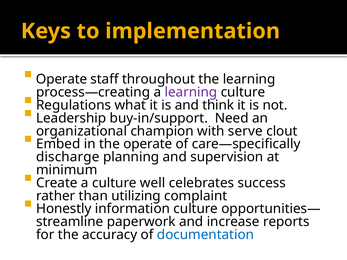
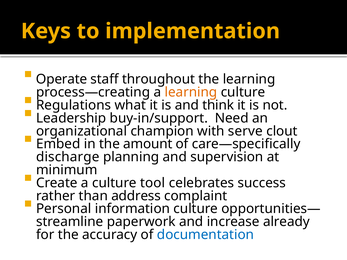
learning colour: purple -> orange (191, 92)
the operate: operate -> amount (148, 144)
well: well -> tool (153, 183)
utilizing: utilizing -> address (136, 196)
Honestly: Honestly -> Personal (64, 209)
reports: reports -> already (286, 222)
